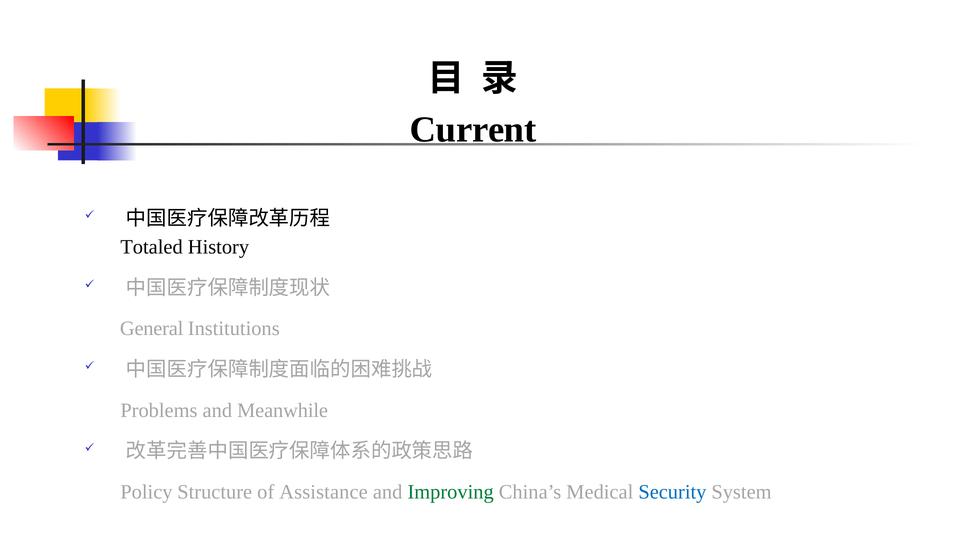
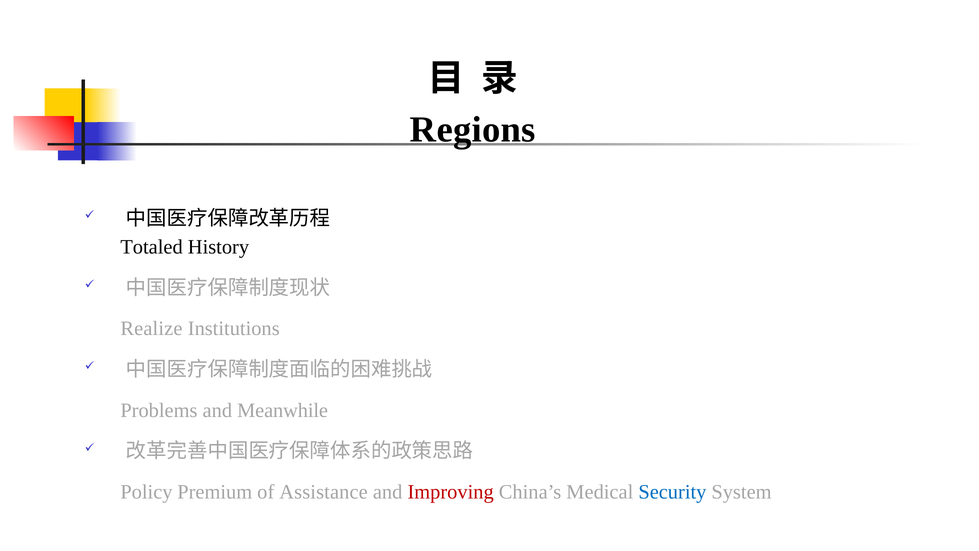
Current: Current -> Regions (473, 130)
General: General -> Realize (151, 328)
Structure: Structure -> Premium (215, 492)
Improving colour: green -> red (451, 492)
